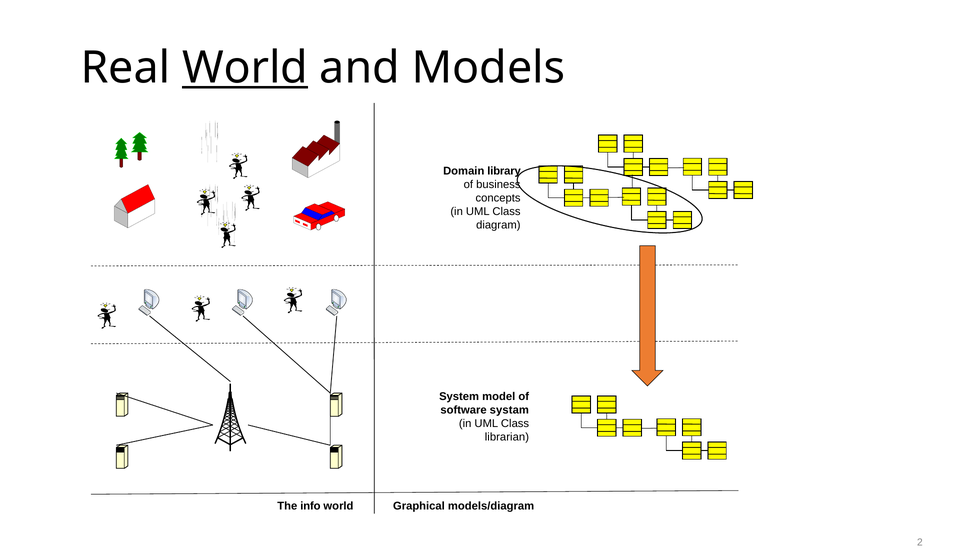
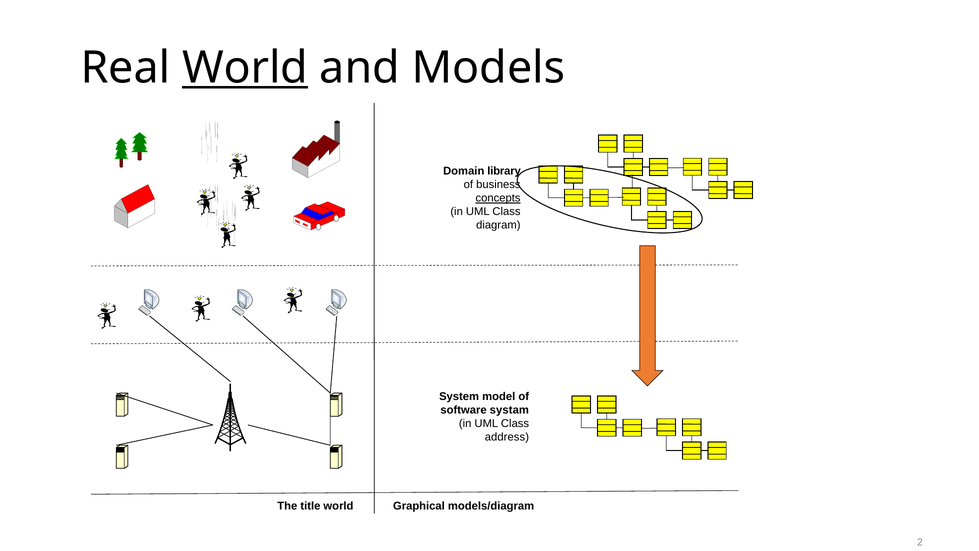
concepts underline: none -> present (498, 198)
librarian: librarian -> address (507, 437)
info: info -> title (310, 506)
